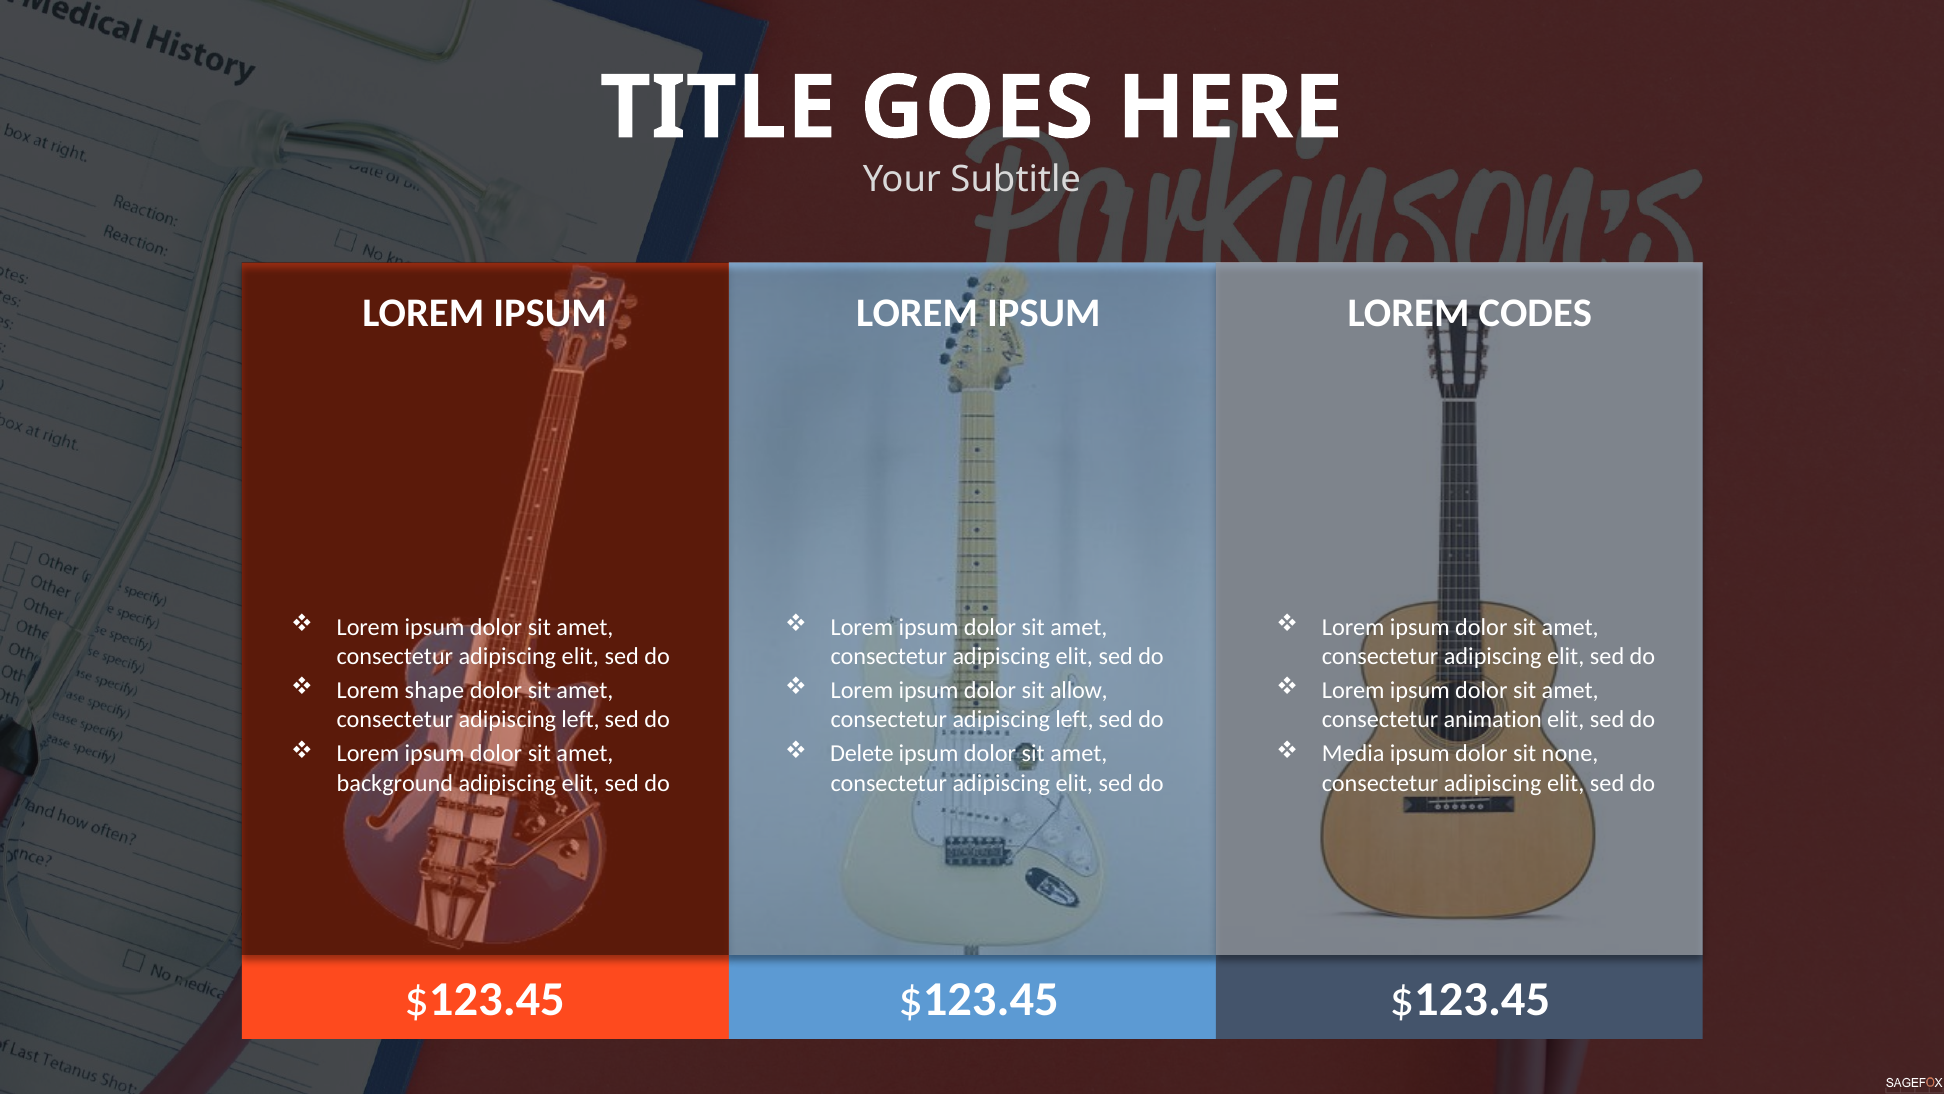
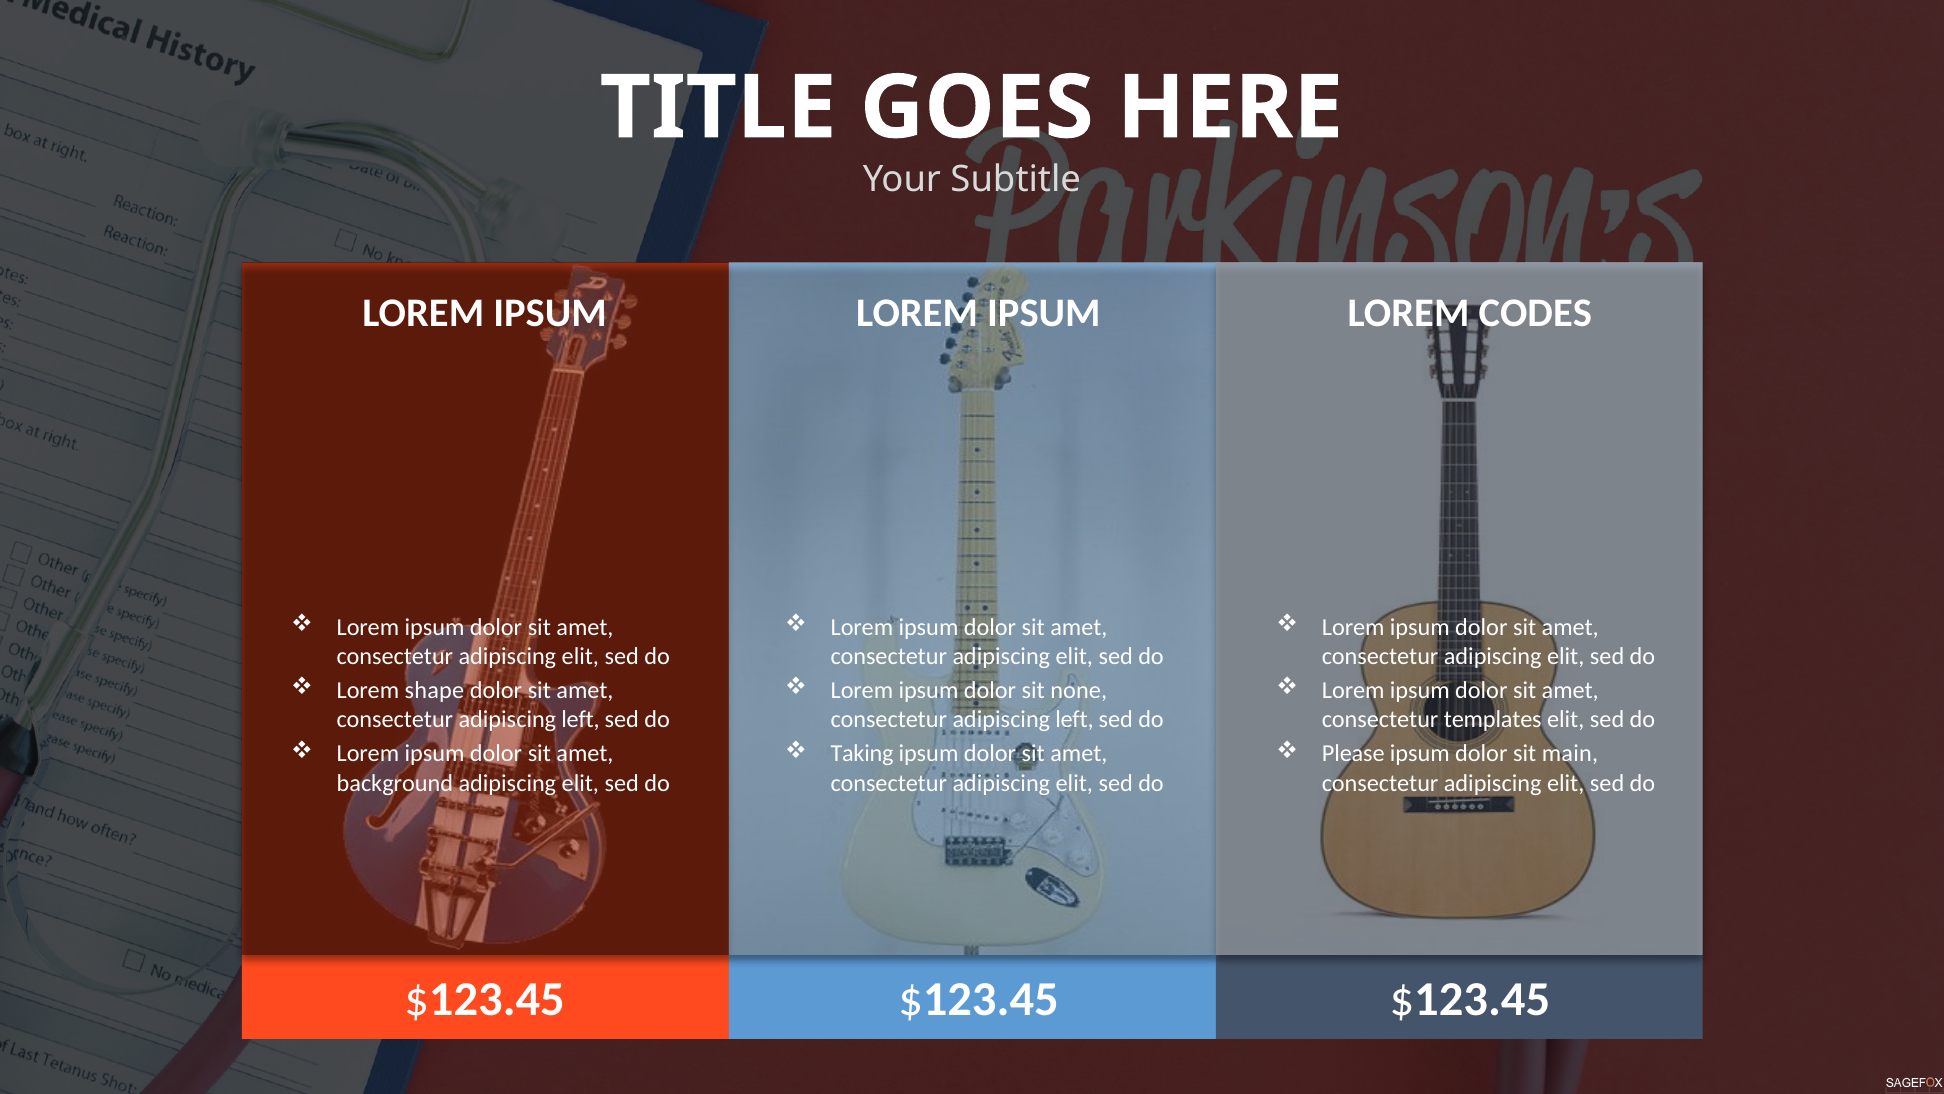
allow: allow -> none (1079, 690)
animation: animation -> templates (1493, 720)
Delete: Delete -> Taking (862, 754)
Media: Media -> Please (1353, 754)
none: none -> main (1570, 754)
